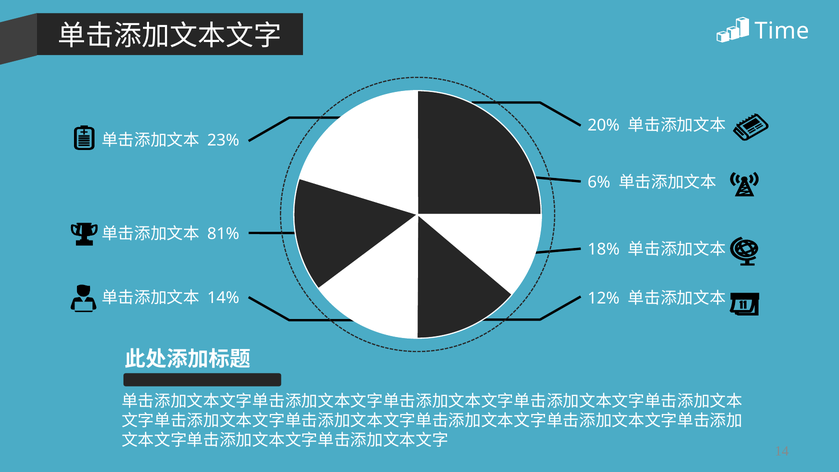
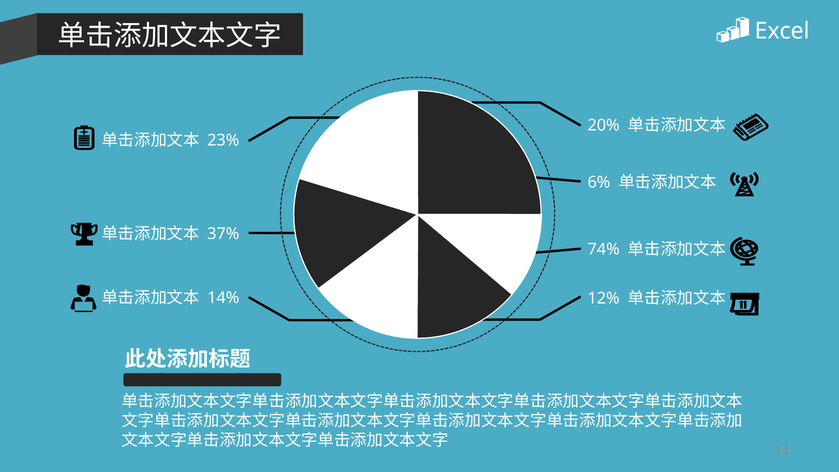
Time: Time -> Excel (782, 31)
81%: 81% -> 37% (223, 234)
18%: 18% -> 74% (604, 250)
